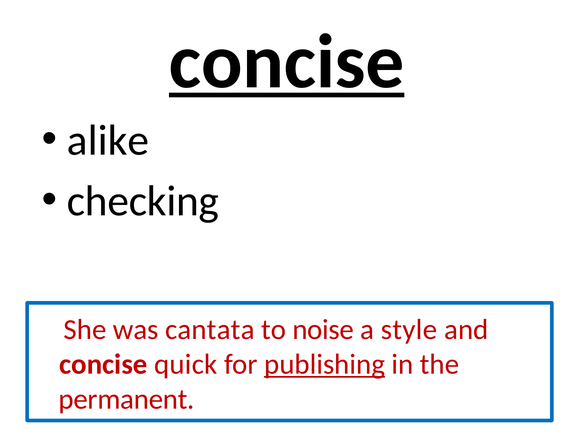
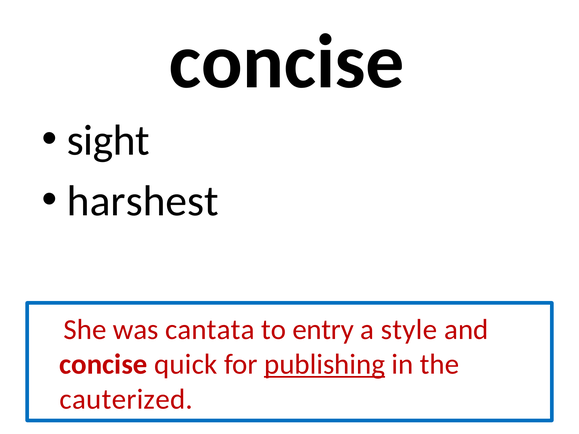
concise underline: present -> none (287, 62)
alike: alike -> sight (108, 141)
checking: checking -> harshest (143, 201)
noise: noise -> entry (323, 330)
permanent: permanent -> cauterized (126, 399)
